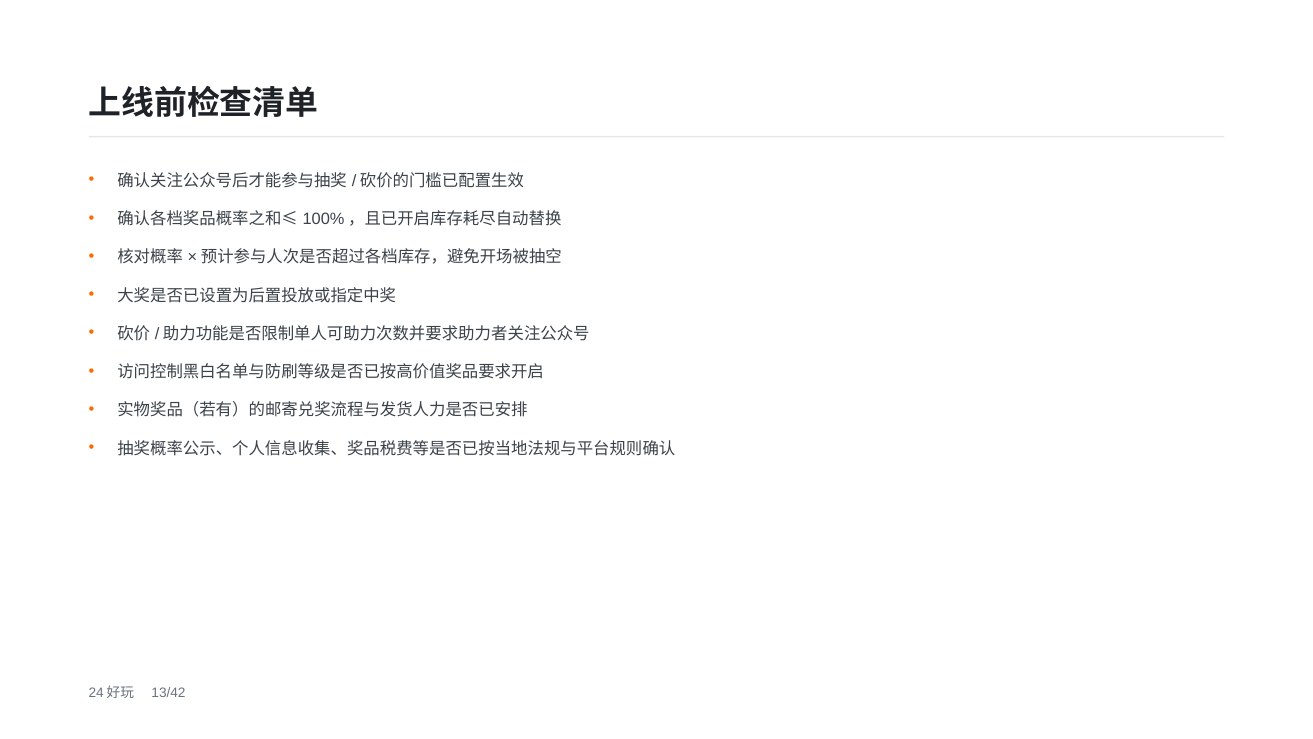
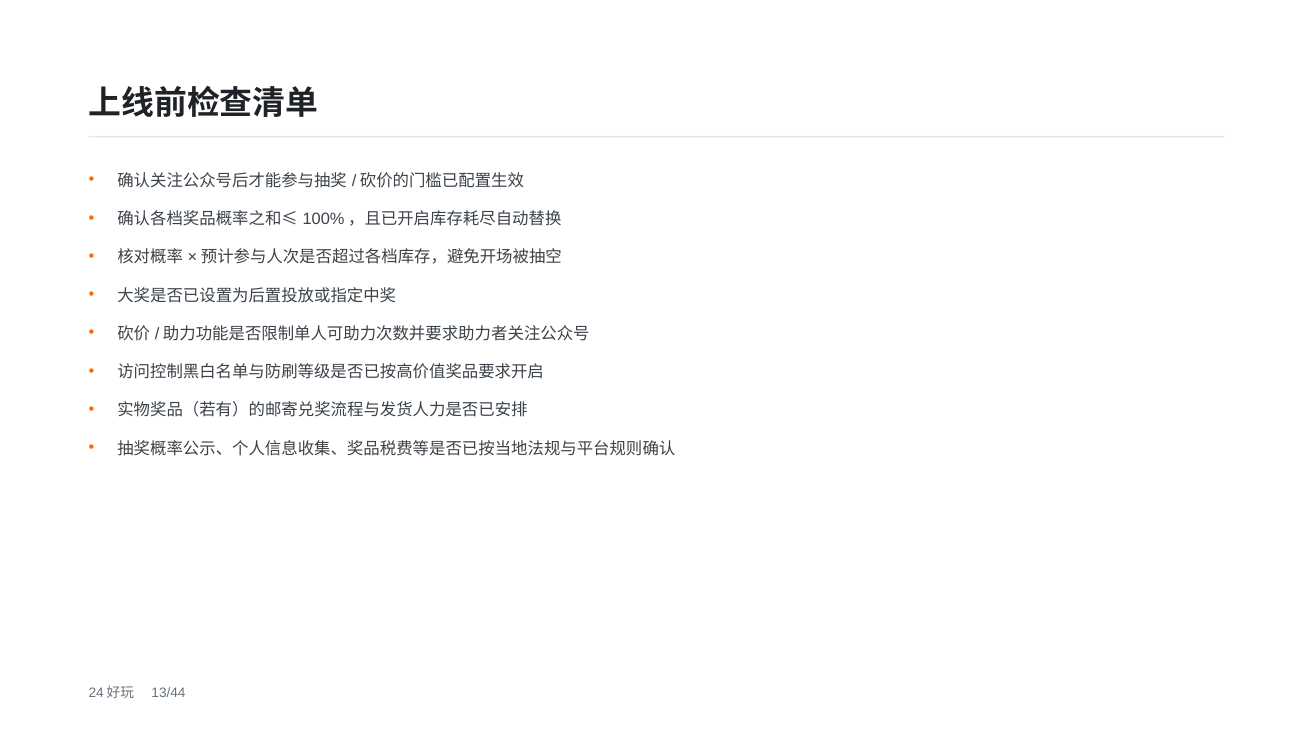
13/42: 13/42 -> 13/44 (169, 693)
